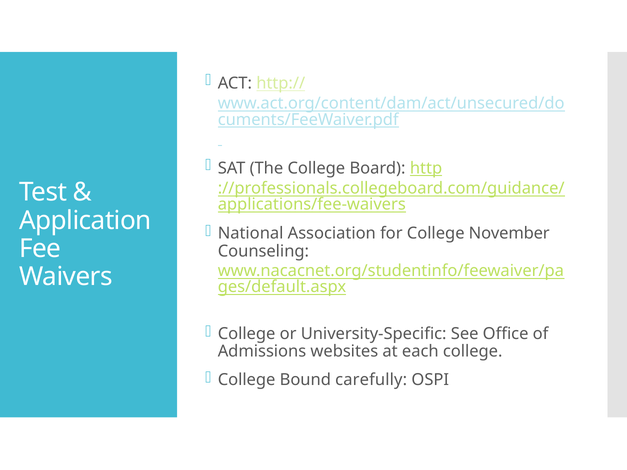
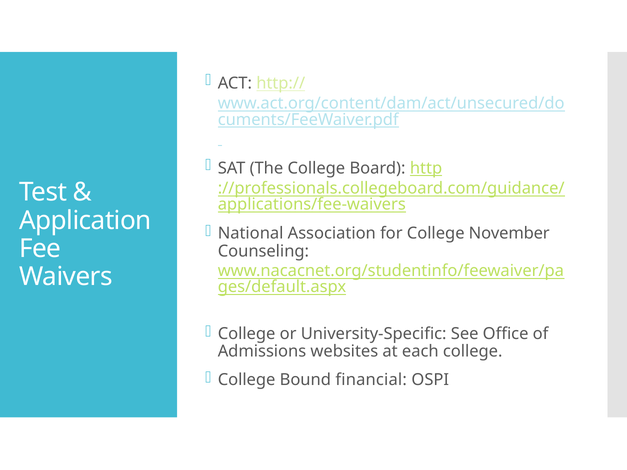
carefully: carefully -> financial (371, 380)
